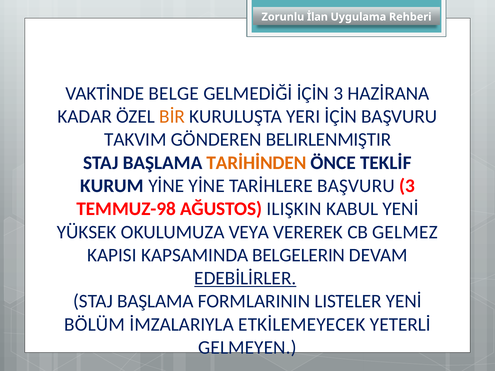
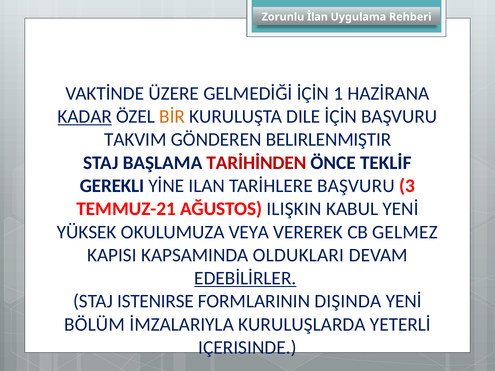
BELGE: BELGE -> ÜZERE (174, 93)
İÇİN 3: 3 -> 1 (338, 93)
KADAR underline: none -> present (85, 117)
YERI: YERI -> DILE (303, 117)
TARİHİNDEN colour: orange -> red (257, 163)
KURUM: KURUM -> GEREKLI (112, 186)
YİNE YİNE: YİNE -> ILAN (207, 186)
TEMMUZ-98: TEMMUZ-98 -> TEMMUZ-21 (126, 209)
BELGELERIN: BELGELERIN -> OLDUKLARI (298, 255)
BAŞLAMA: BAŞLAMA -> ISTENIRSE (155, 302)
LISTELER: LISTELER -> DIŞINDA (348, 302)
ETKİLEMEYECEK: ETKİLEMEYECEK -> KURULUŞLARDA (302, 325)
GELMEYEN: GELMEYEN -> IÇERISINDE (247, 348)
